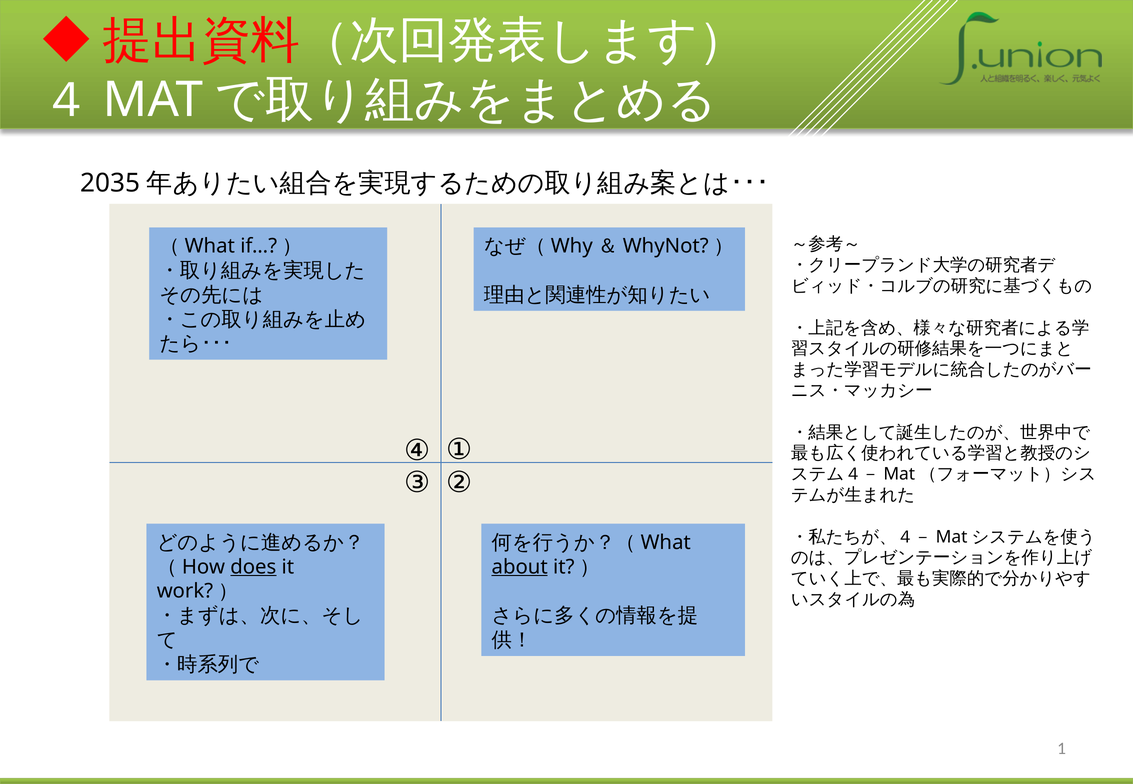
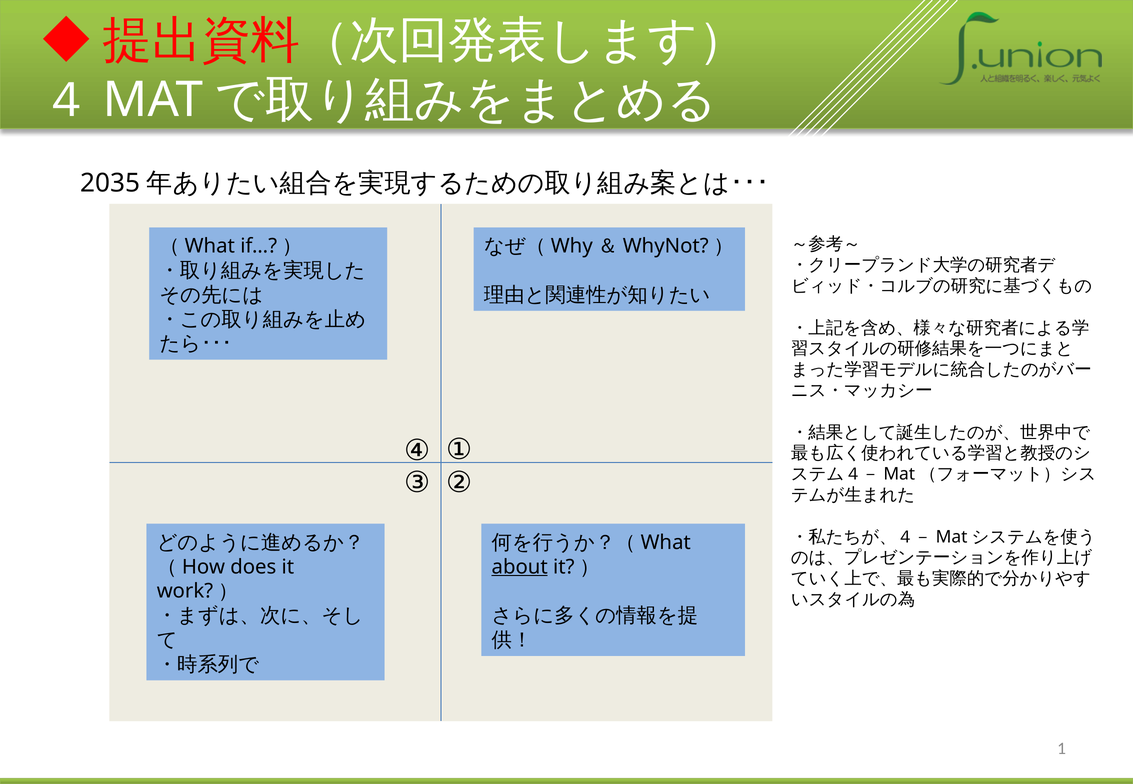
does underline: present -> none (253, 567)
